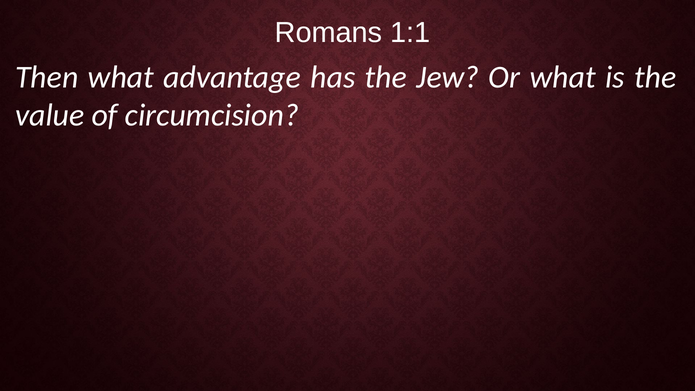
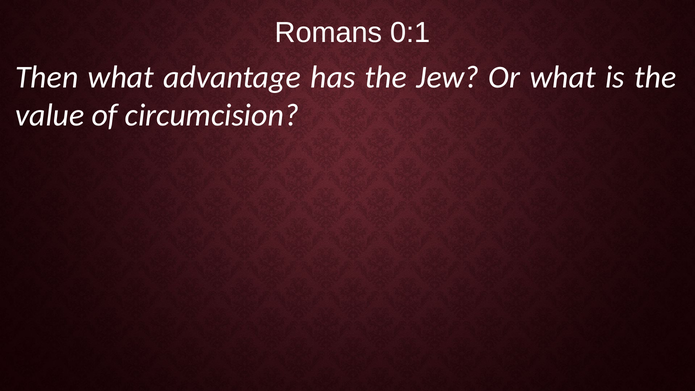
1:1: 1:1 -> 0:1 (410, 33)
